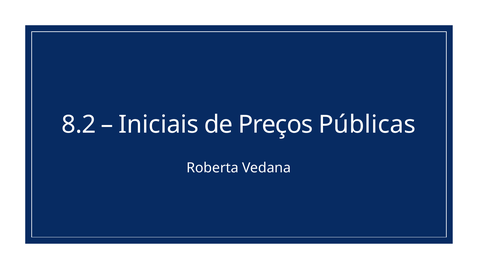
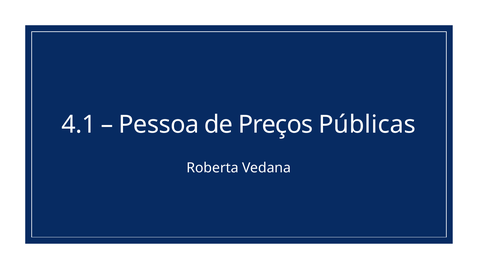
8.2: 8.2 -> 4.1 (79, 125)
Iniciais: Iniciais -> Pessoa (159, 125)
